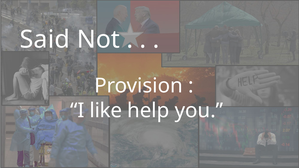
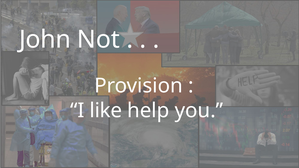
Said: Said -> John (45, 39)
